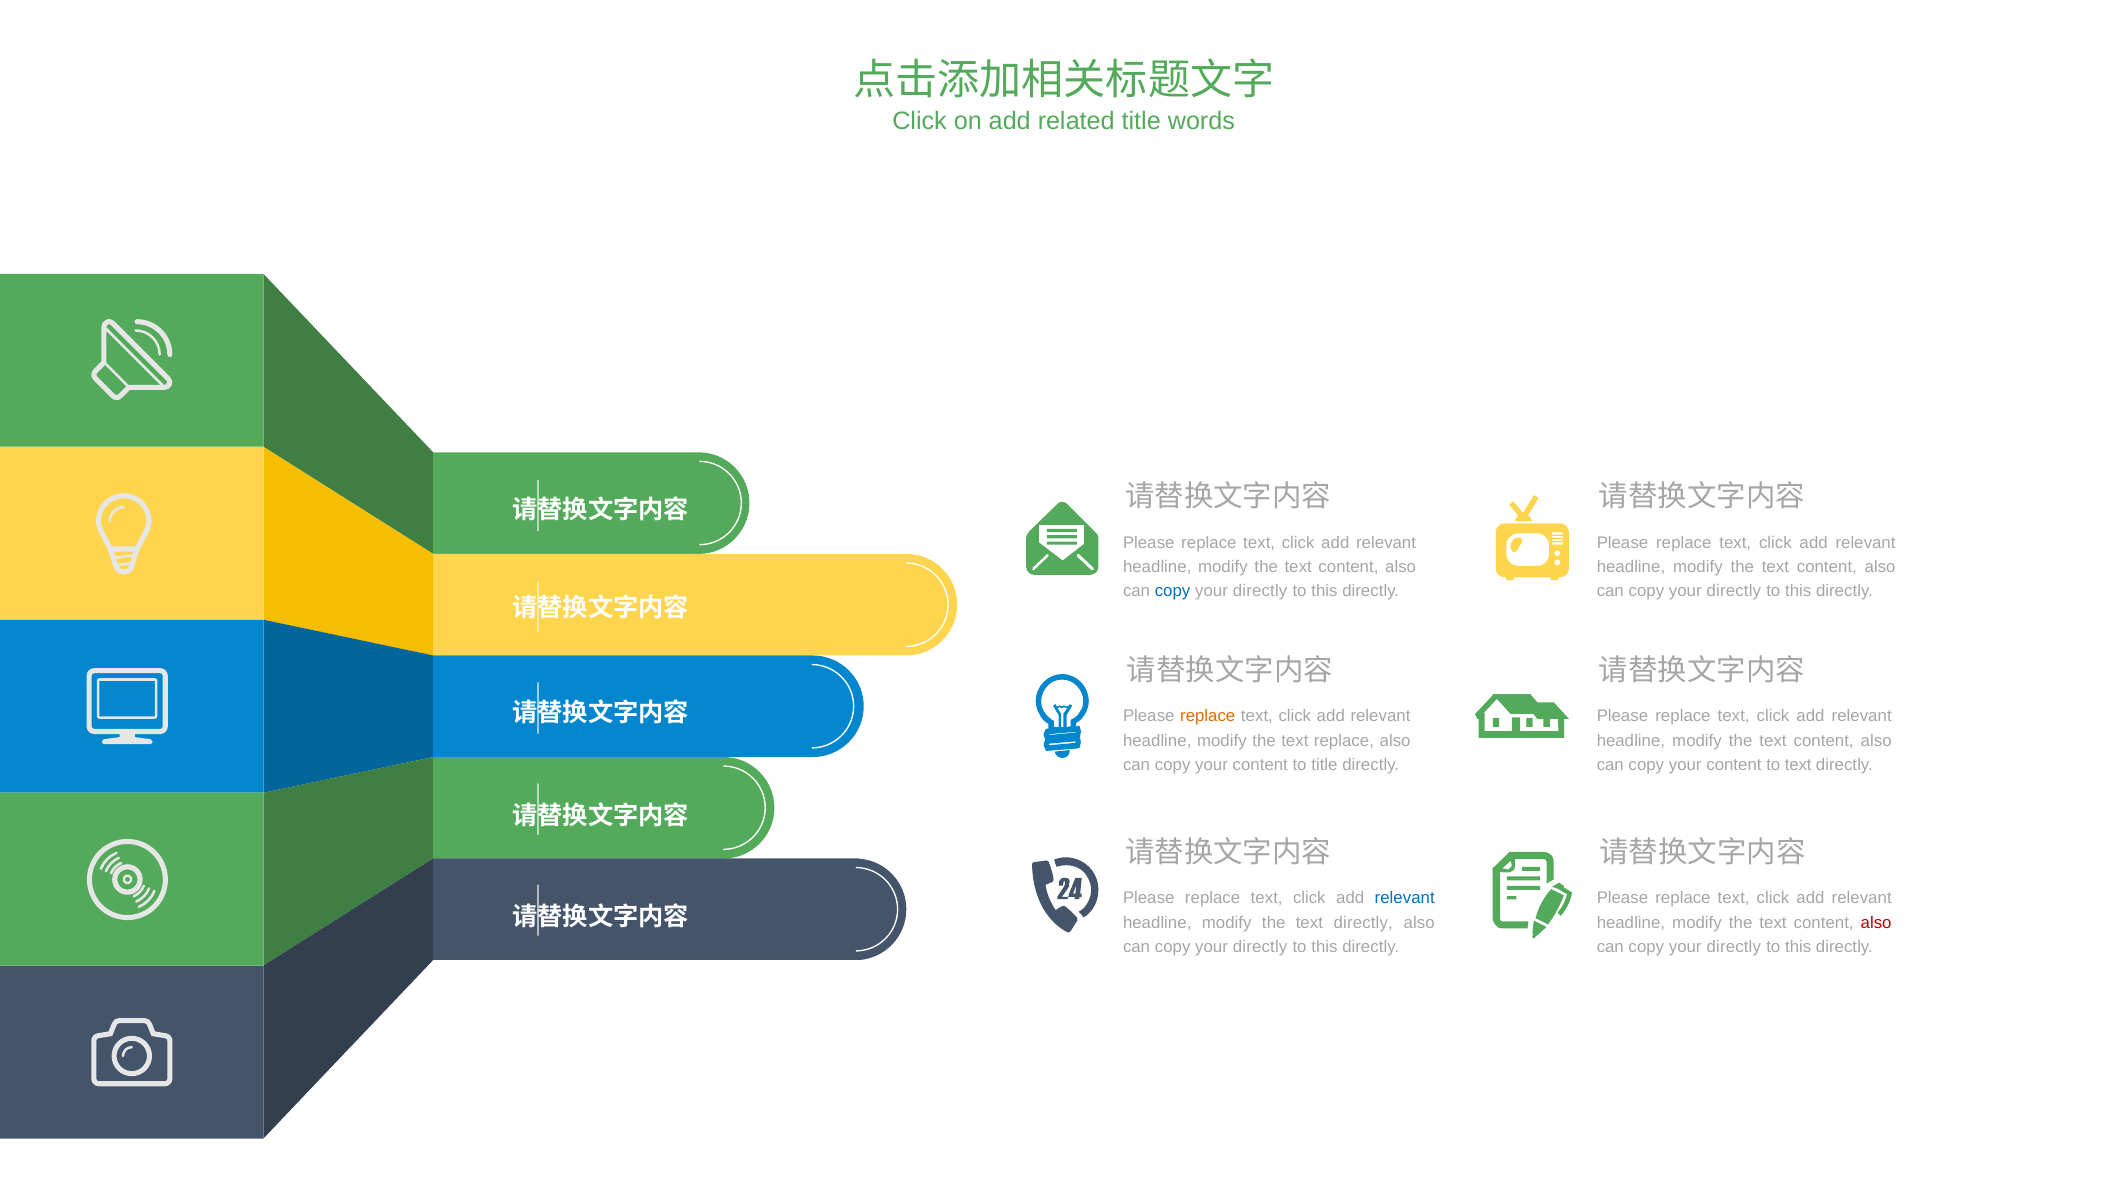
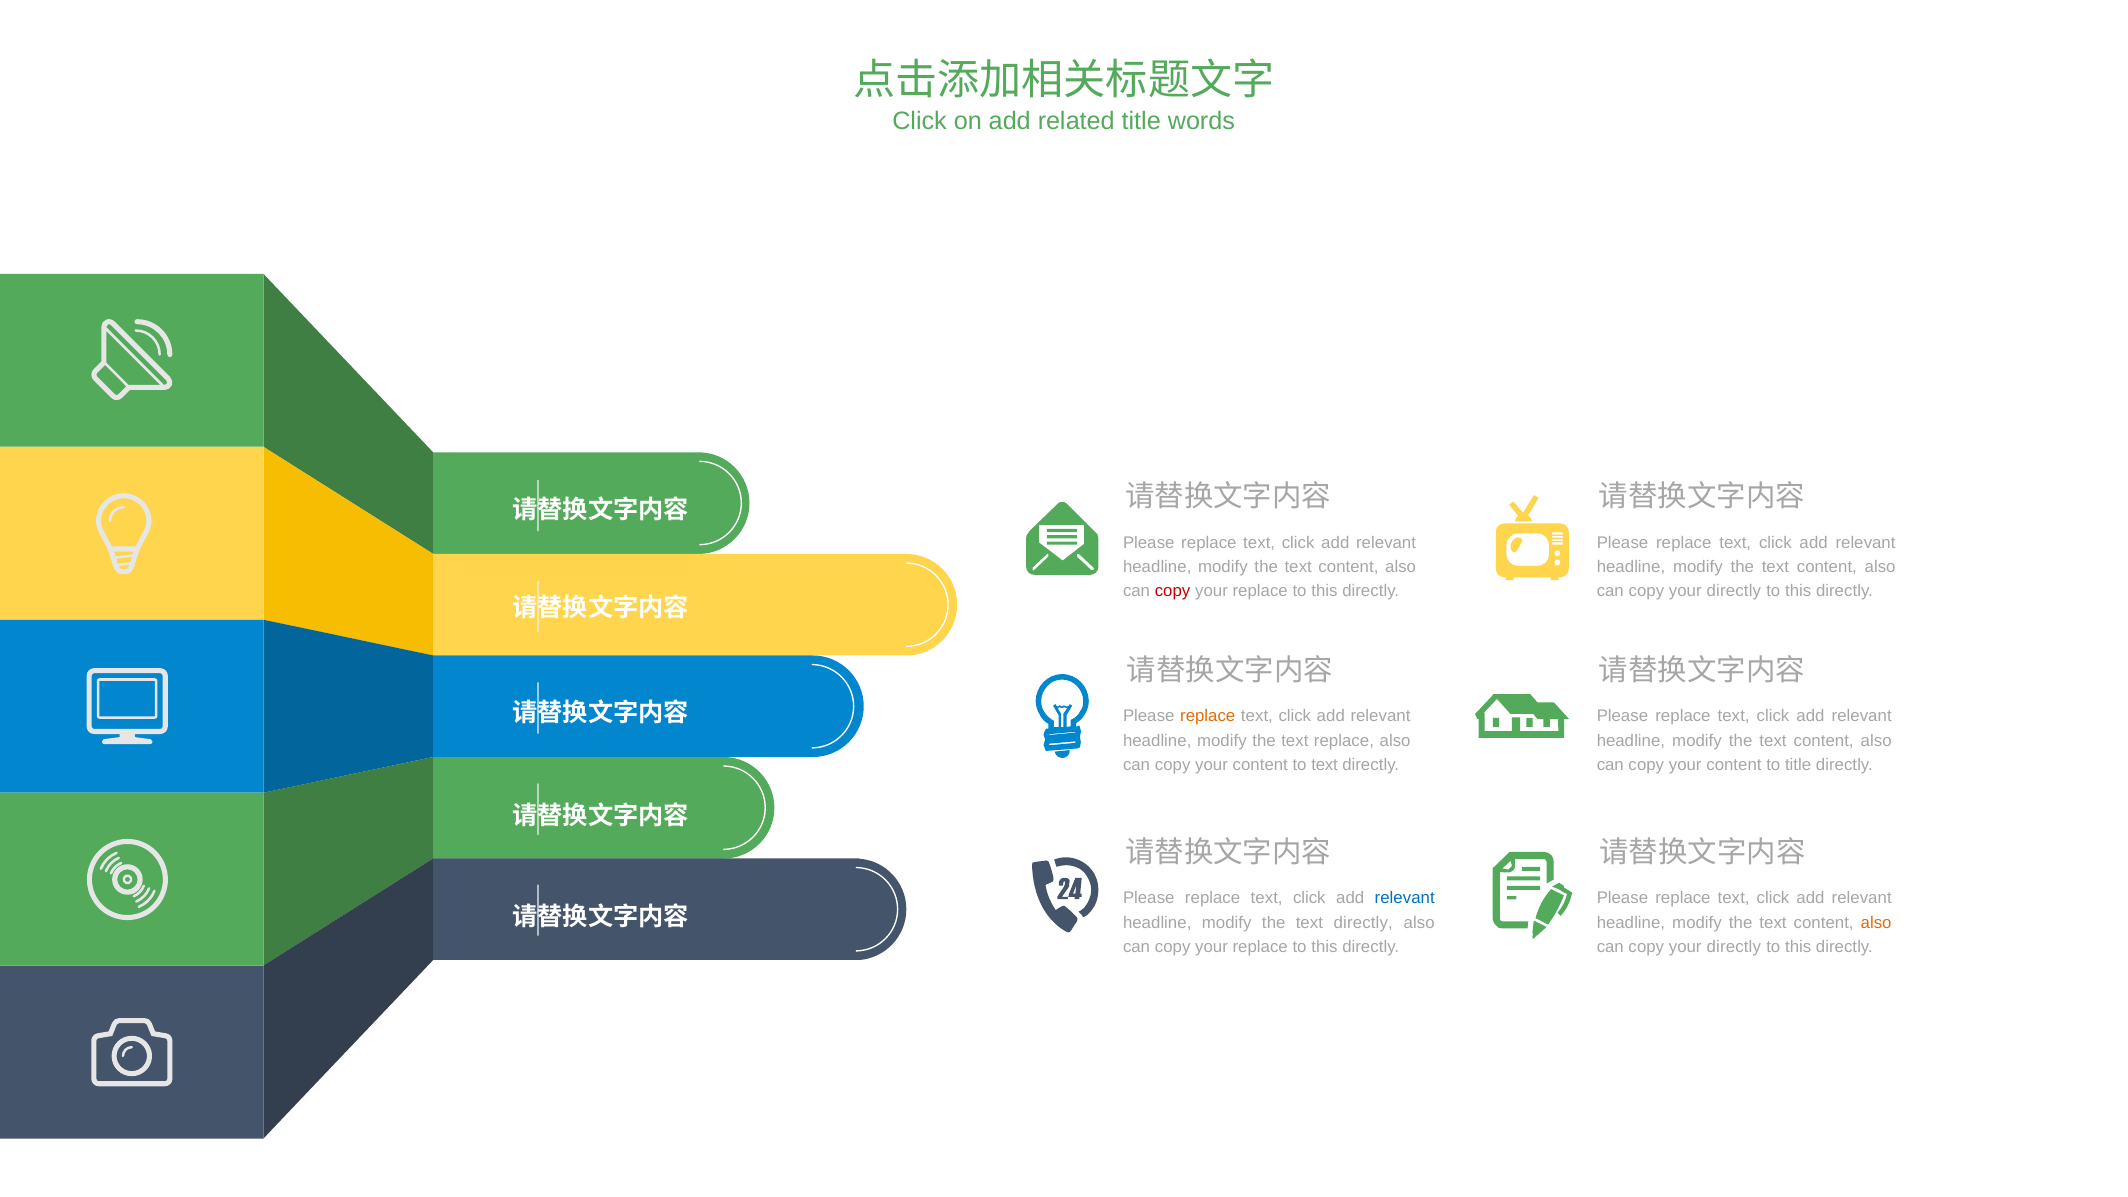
copy colour: blue -> red (1173, 591)
directly: directly -> replace (1260, 591)
to title: title -> text (1325, 765)
to text: text -> title (1798, 765)
also colour: red -> orange (1876, 923)
directly: directly -> replace (1260, 947)
